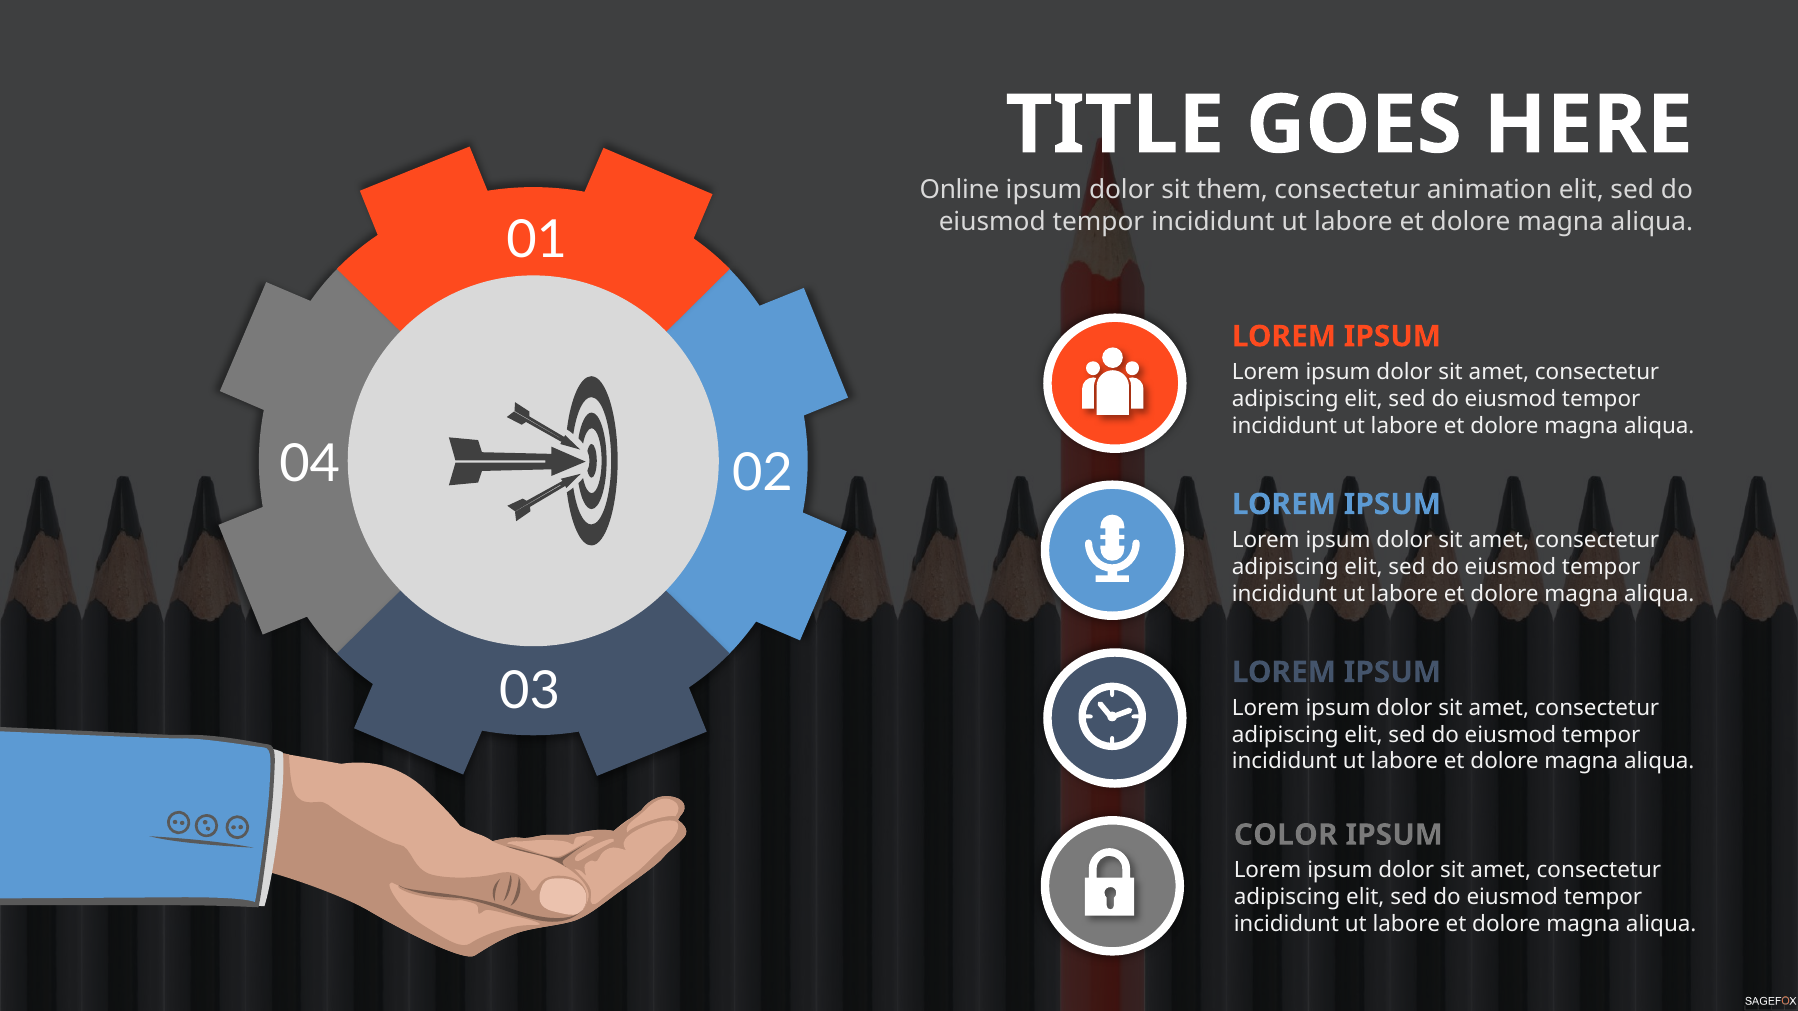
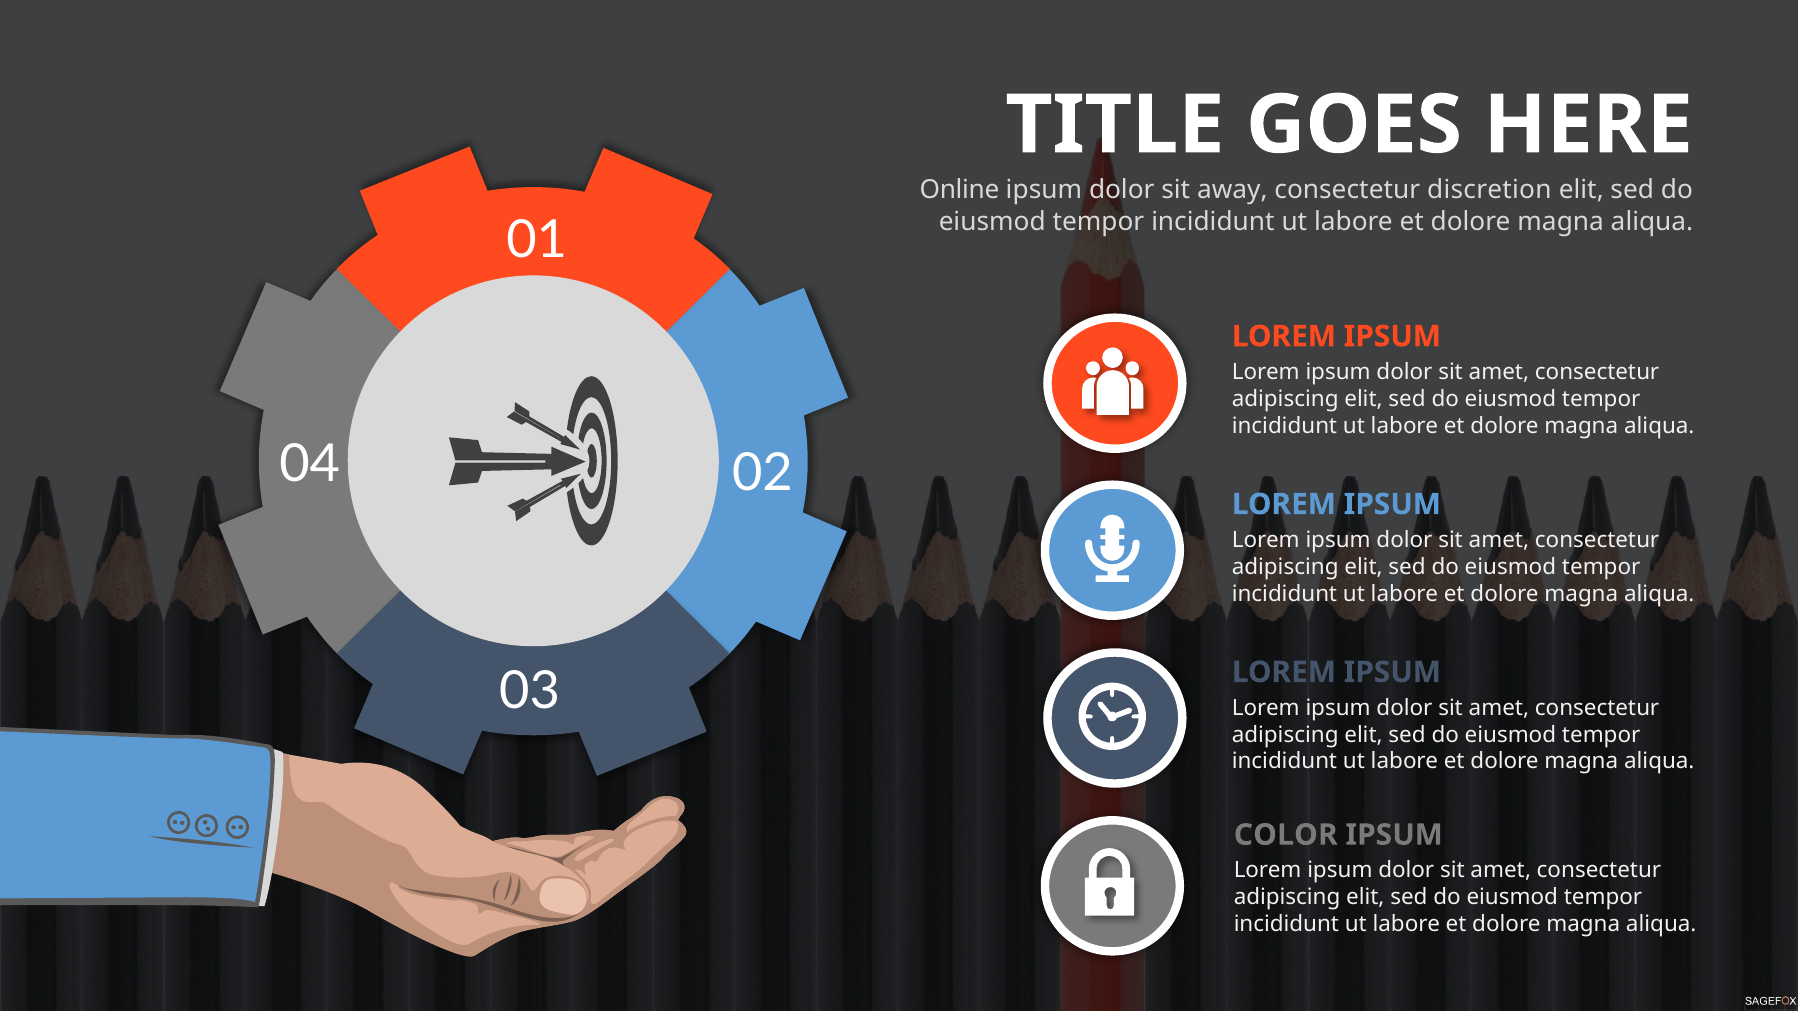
them: them -> away (1232, 190)
animation: animation -> discretion (1489, 190)
